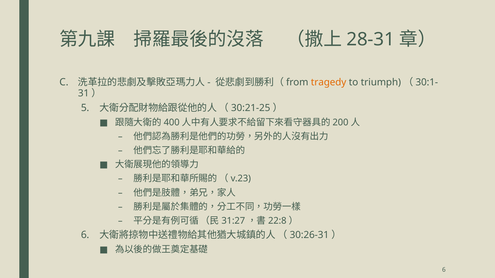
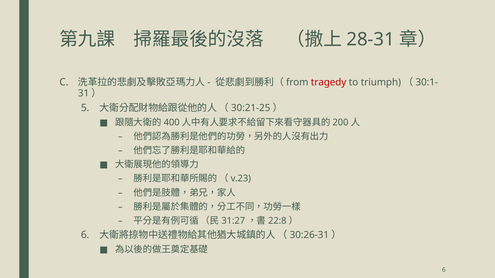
tragedy colour: orange -> red (329, 82)
